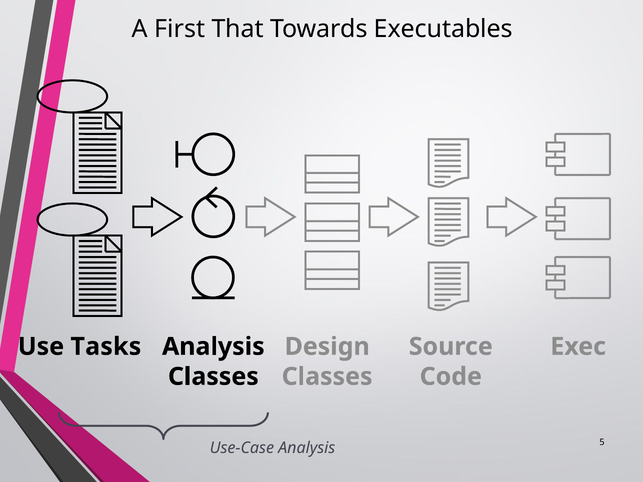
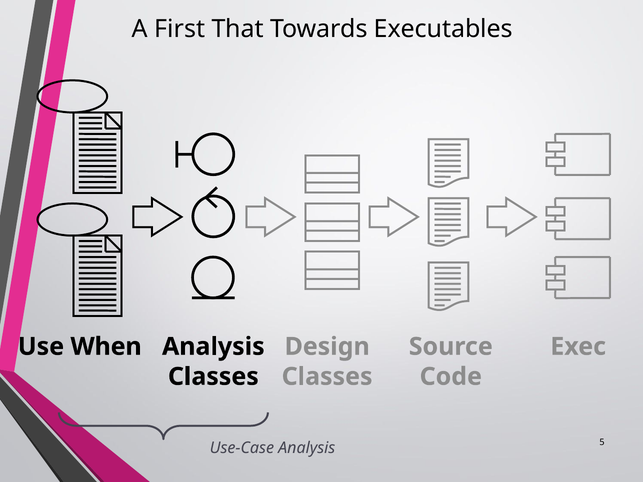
Tasks: Tasks -> When (106, 347)
